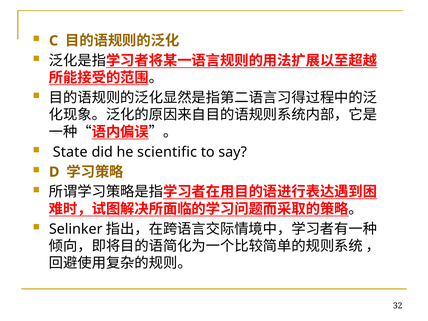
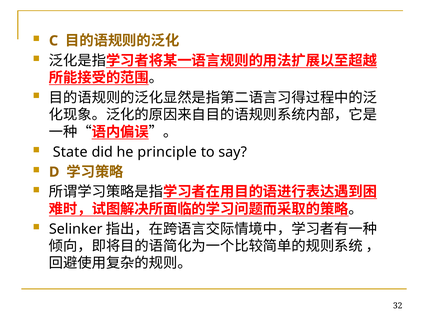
scientific: scientific -> principle (167, 152)
